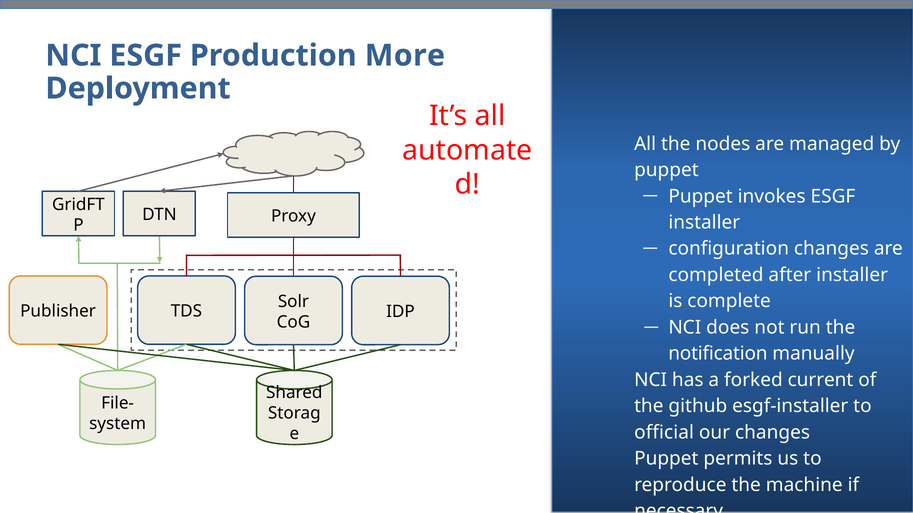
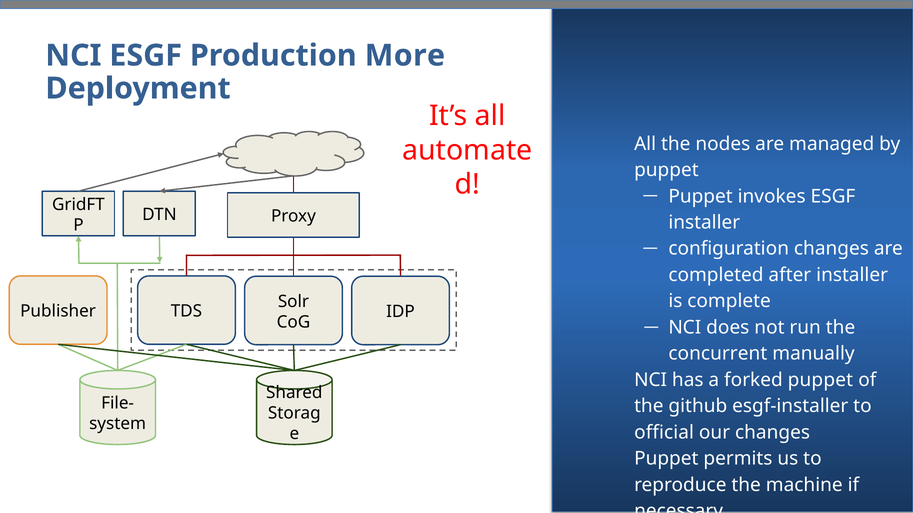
notification: notification -> concurrent (718, 354)
forked current: current -> puppet (820, 380)
